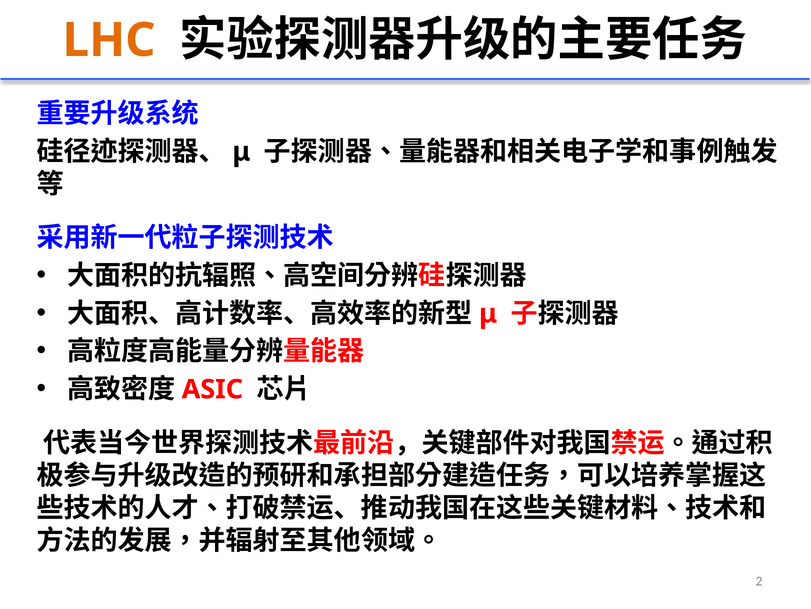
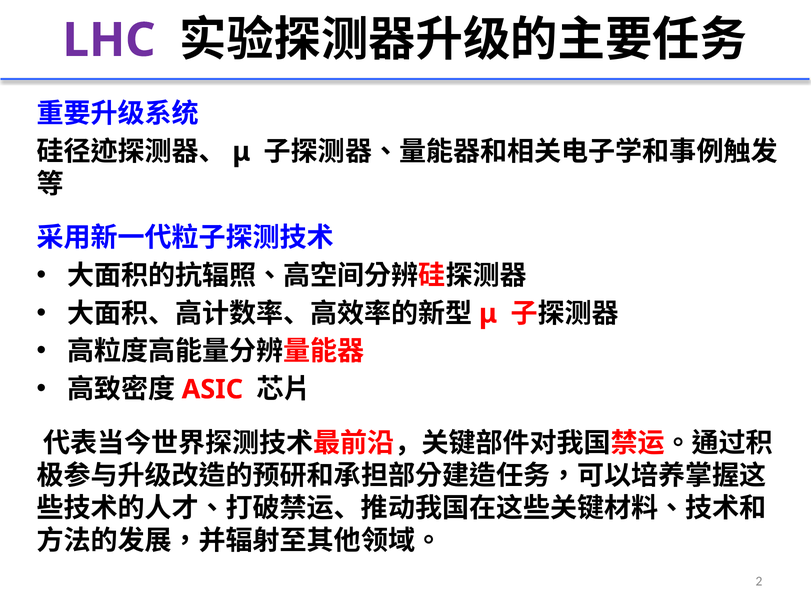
LHC colour: orange -> purple (109, 40)
